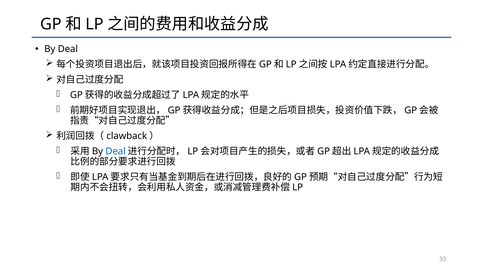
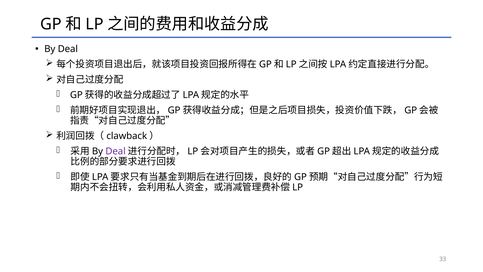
Deal colour: blue -> purple (116, 151)
